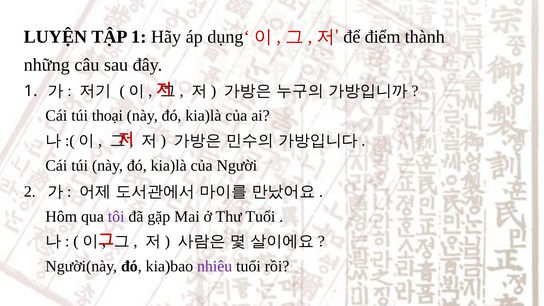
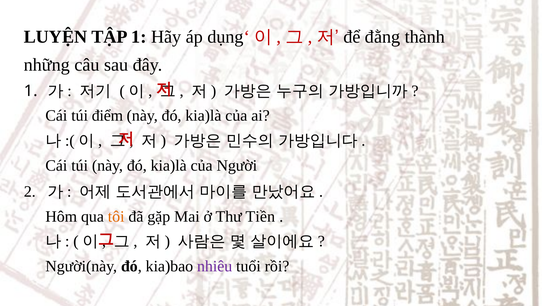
điểm: điểm -> đằng (383, 37)
thoại: thoại -> điểm (107, 116)
tôi colour: purple -> orange (116, 216)
Thư Tuổi: Tuổi -> Tiền (260, 216)
